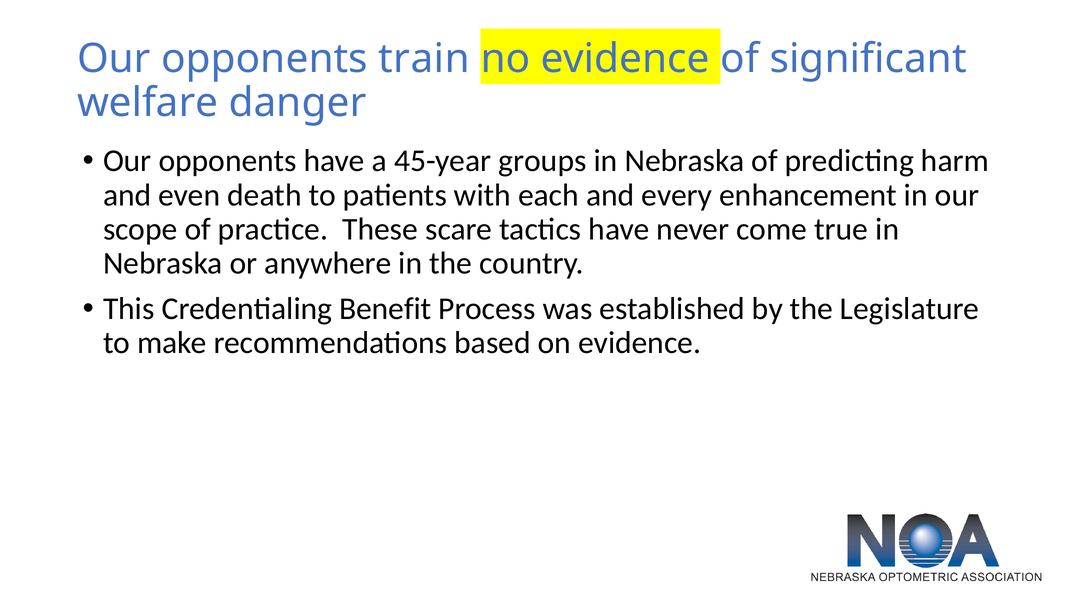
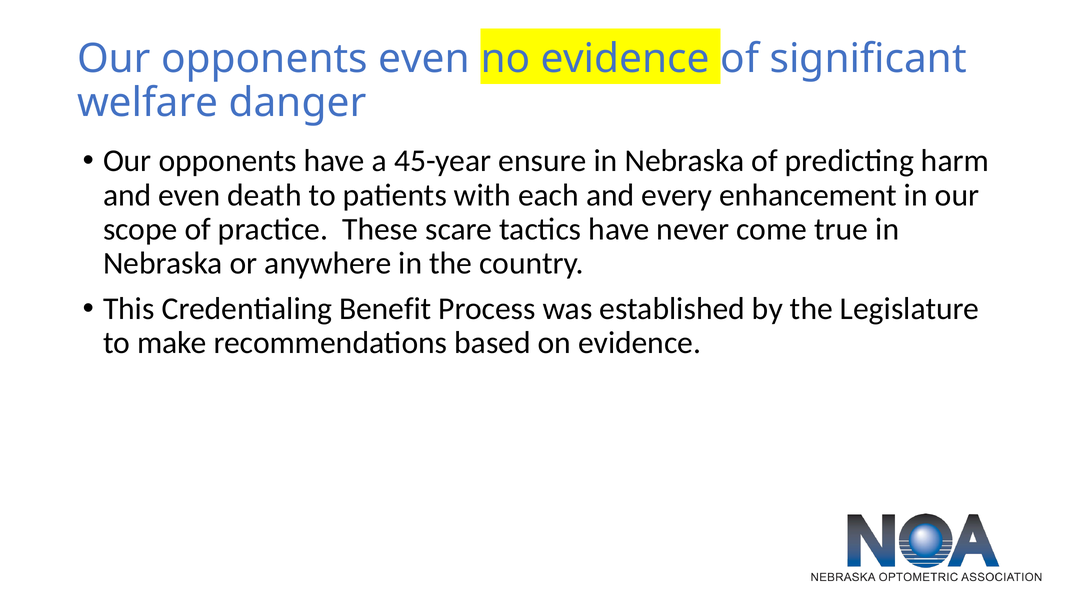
opponents train: train -> even (424, 59)
groups: groups -> ensure (542, 161)
